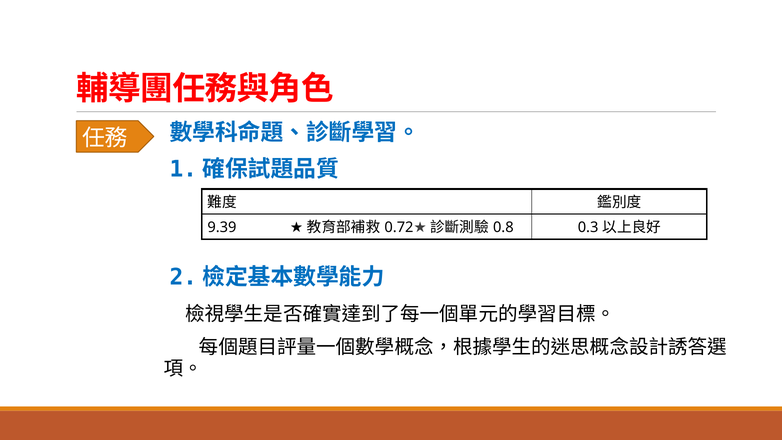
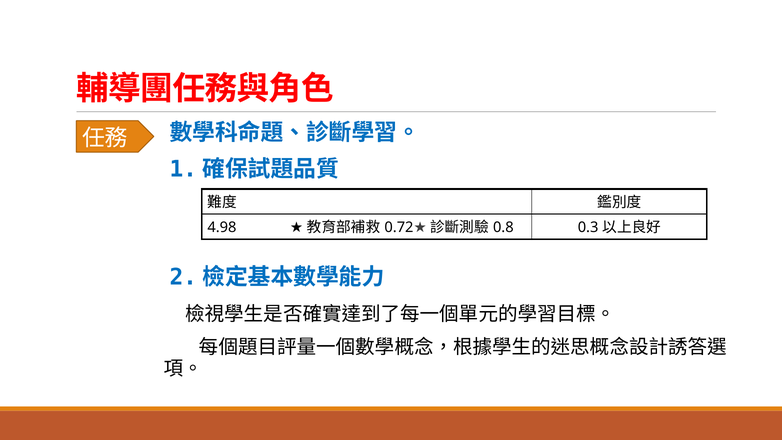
9.39: 9.39 -> 4.98 (222, 227)
